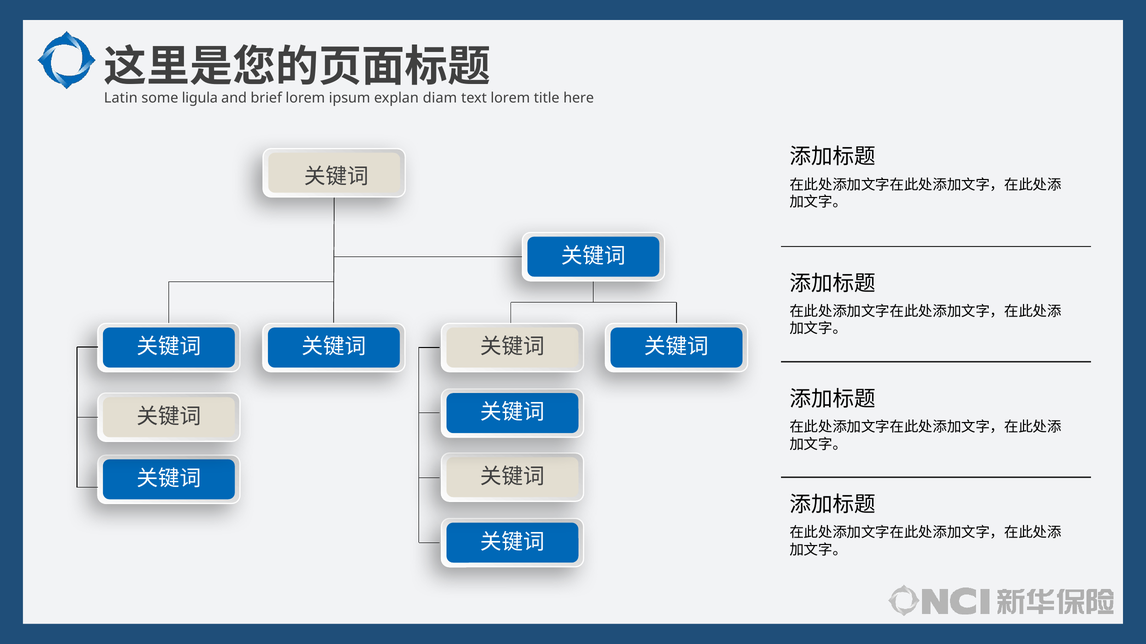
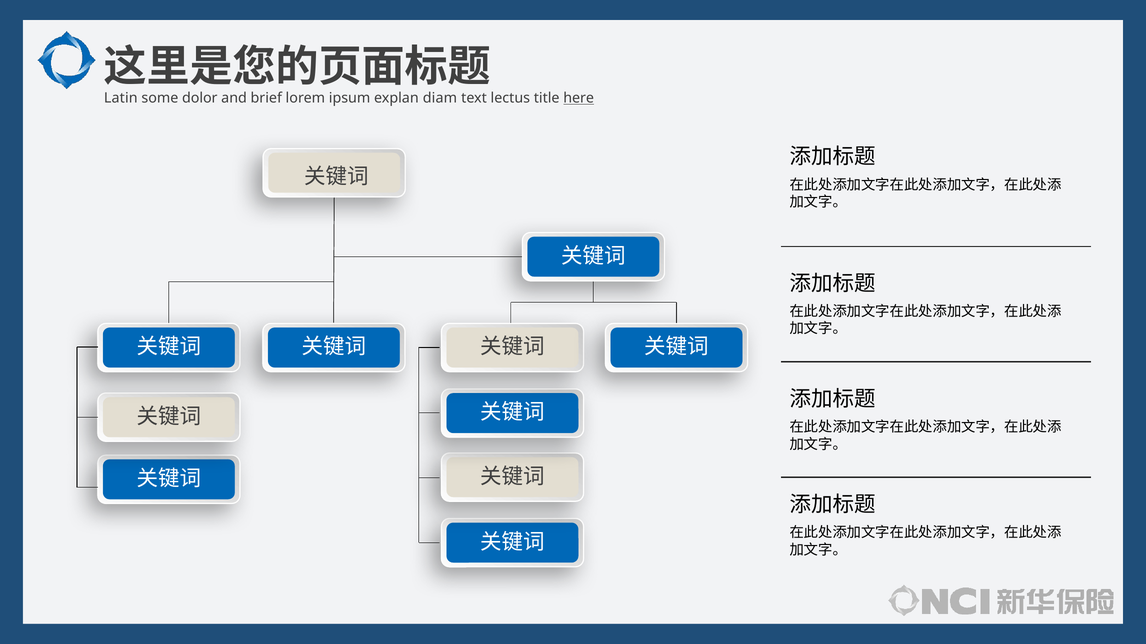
ligula: ligula -> dolor (200, 98)
text lorem: lorem -> lectus (510, 98)
here underline: none -> present (579, 98)
